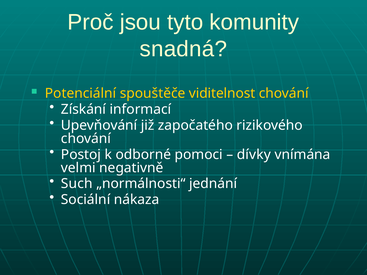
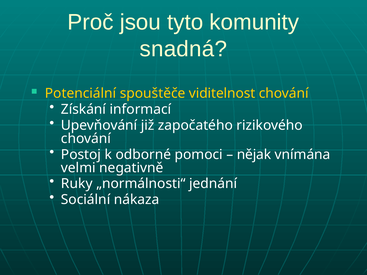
dívky: dívky -> nějak (254, 155)
Such: Such -> Ruky (77, 184)
